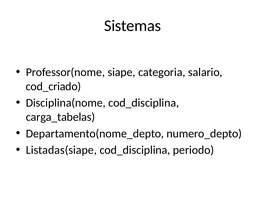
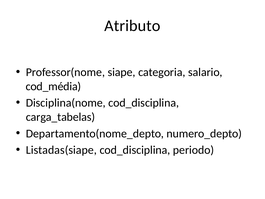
Sistemas: Sistemas -> Atributo (132, 26)
cod_criado: cod_criado -> cod_média (53, 86)
